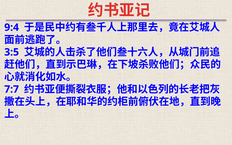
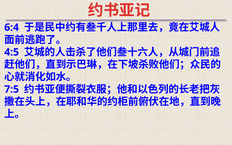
9:4: 9:4 -> 6:4 (12, 27)
3:5: 3:5 -> 4:5 (12, 52)
7:7: 7:7 -> 7:5 (12, 89)
